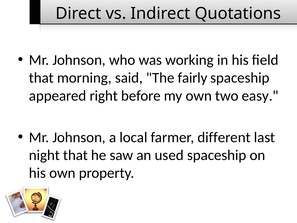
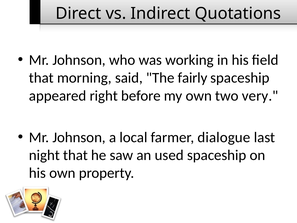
easy: easy -> very (260, 96)
different: different -> dialogue (224, 137)
